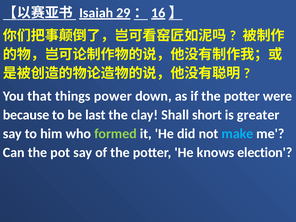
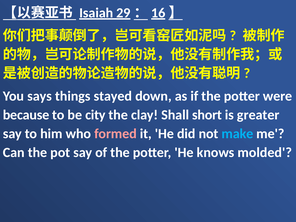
that: that -> says (40, 96)
power: power -> stayed (113, 96)
last: last -> city (95, 115)
formed colour: light green -> pink (115, 134)
election: election -> molded (265, 152)
